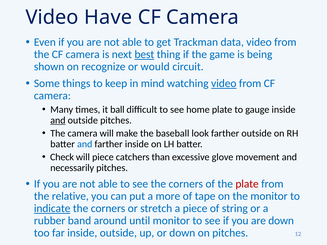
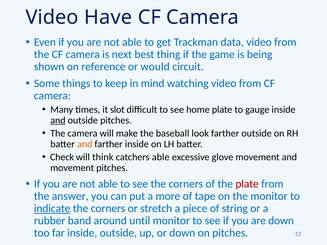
best underline: present -> none (144, 54)
recognize: recognize -> reference (103, 67)
video underline: present -> none (224, 84)
ball: ball -> slot (117, 110)
and colour: blue -> orange (85, 144)
will piece: piece -> think (103, 157)
catchers than: than -> able (161, 157)
necessarily: necessarily -> movement (72, 168)
relative: relative -> answer (70, 196)
